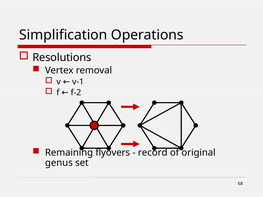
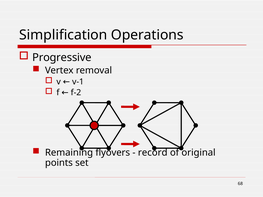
Resolutions: Resolutions -> Progressive (62, 58)
genus: genus -> points (59, 163)
